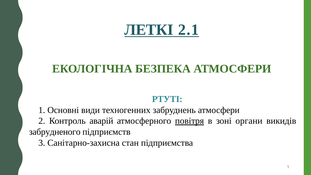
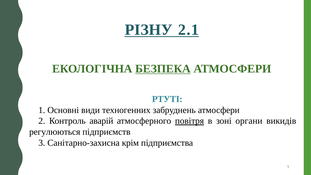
ЛЕТКІ: ЛЕТКІ -> РІЗНУ (149, 30)
БЕЗПЕКА underline: none -> present (163, 69)
забрудненого: забрудненого -> регулюються (55, 132)
стан: стан -> крім (130, 143)
